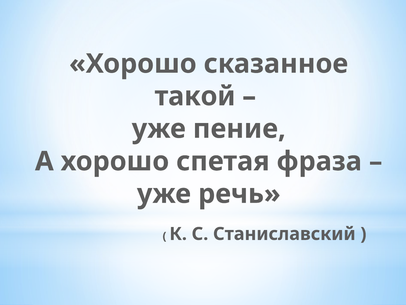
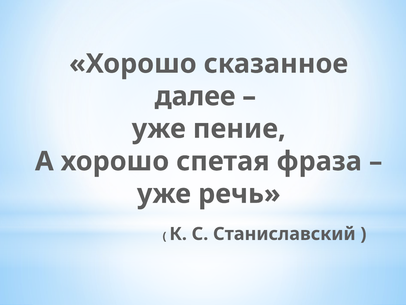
такой: такой -> далее (195, 96)
